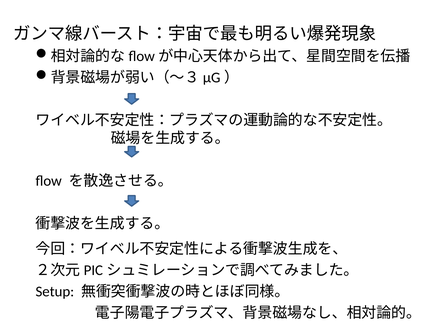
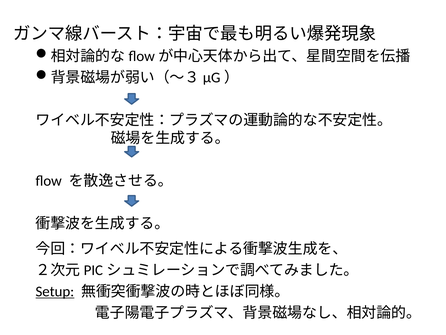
Setup underline: none -> present (55, 291)
